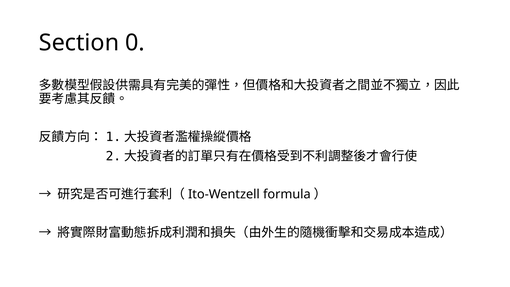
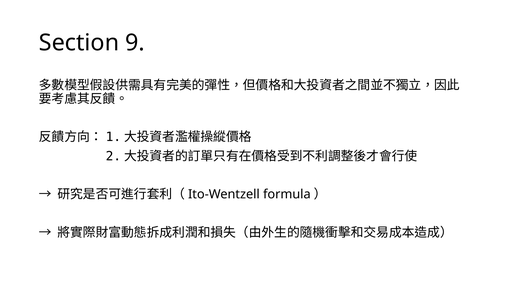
0: 0 -> 9 (135, 43)
